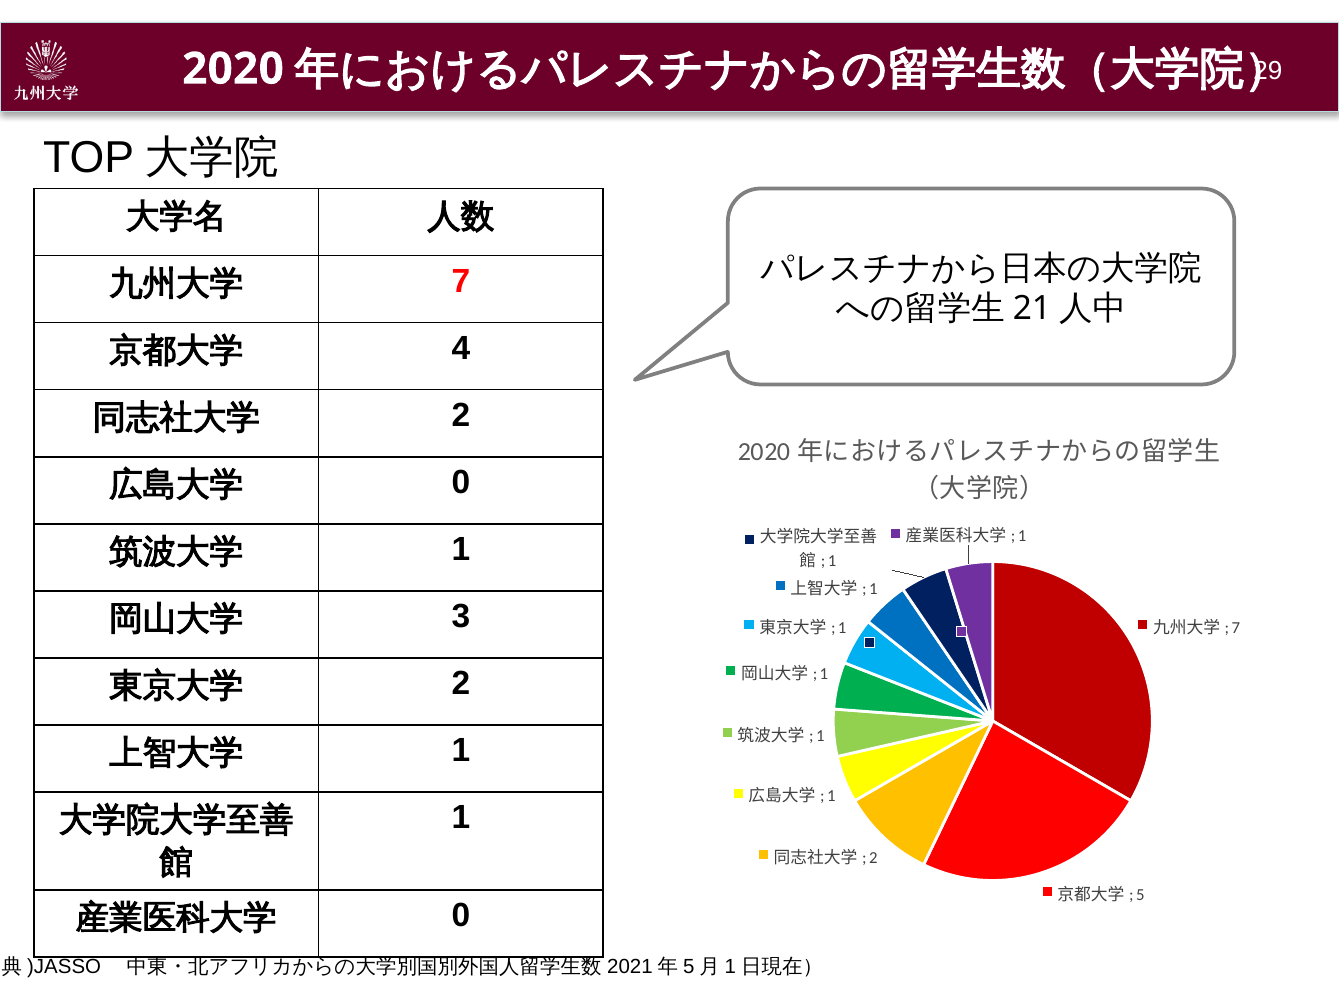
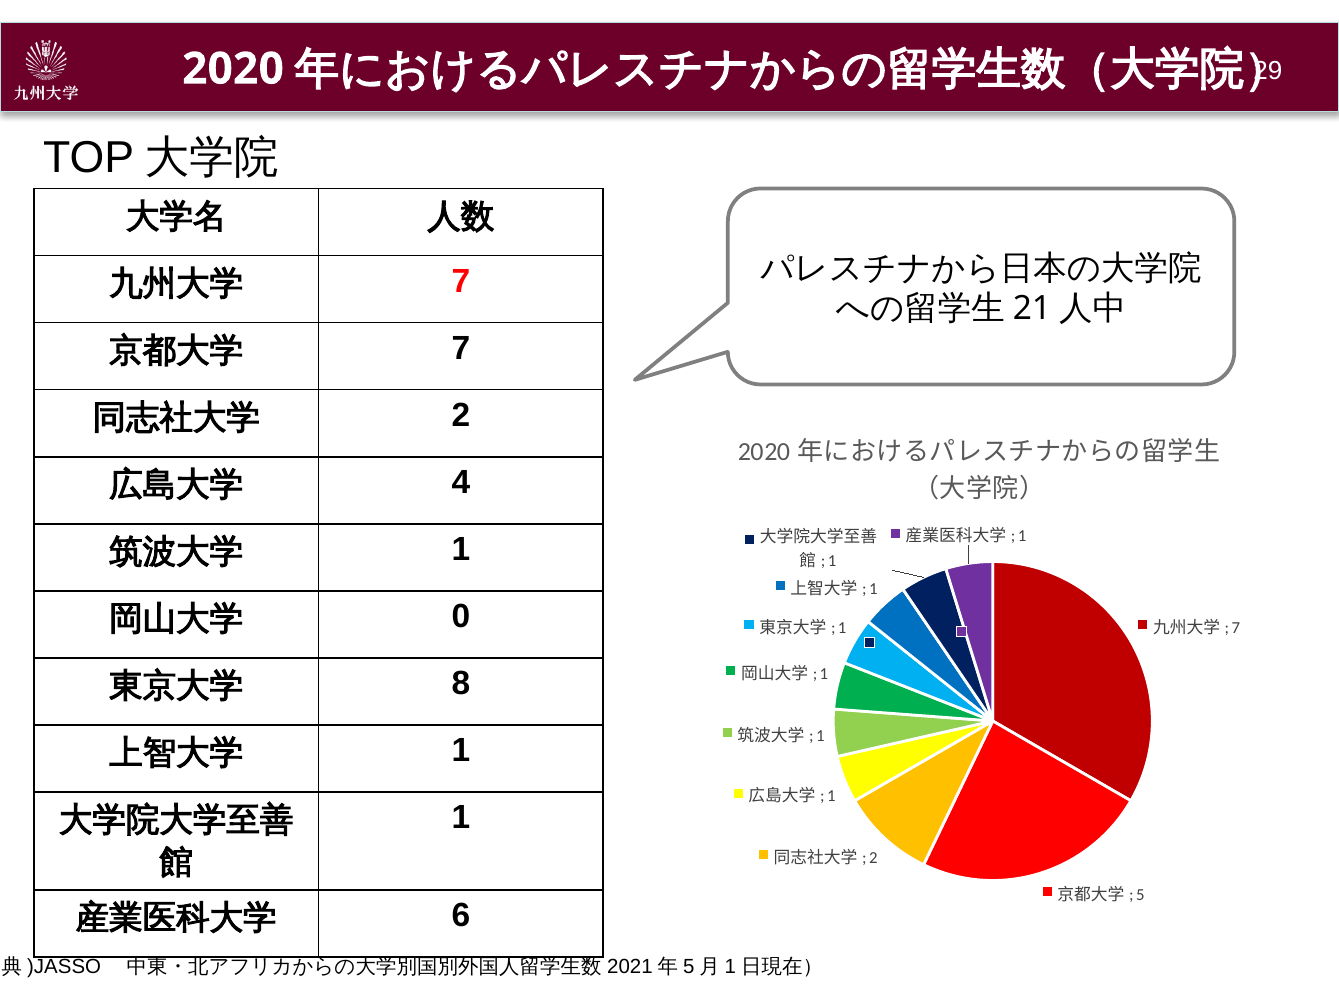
4: 4 -> 7 (461, 349)
0: 0 -> 4 (461, 483)
3: 3 -> 0 (461, 617)
2: 2 -> 8 (461, 684)
0: 0 -> 6 (461, 916)
